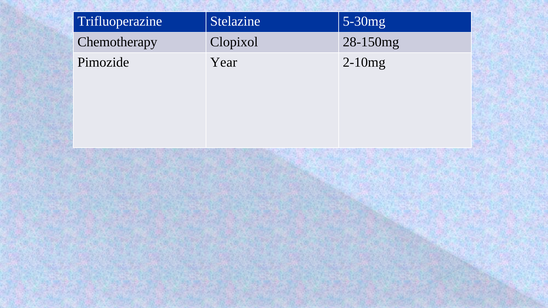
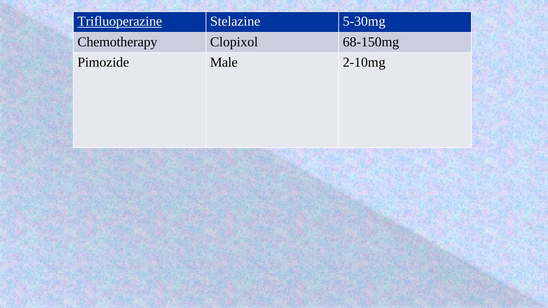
Trifluoperazine underline: none -> present (120, 21)
28-150mg: 28-150mg -> 68-150mg (371, 42)
Year: Year -> Male (224, 62)
